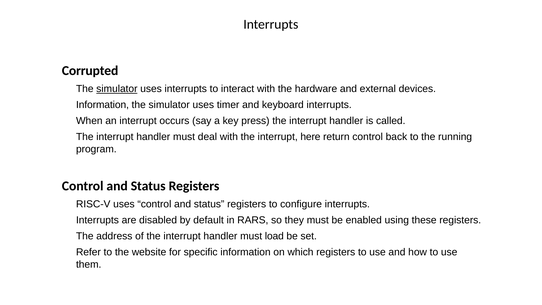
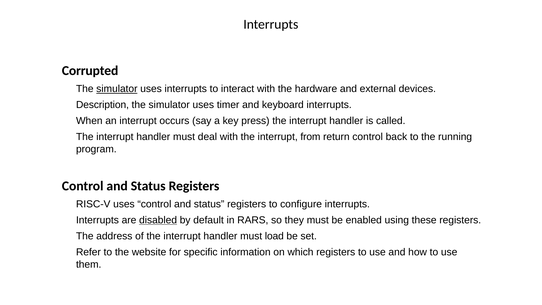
Information: Information -> Description (102, 105)
here: here -> from (310, 137)
disabled underline: none -> present (158, 220)
